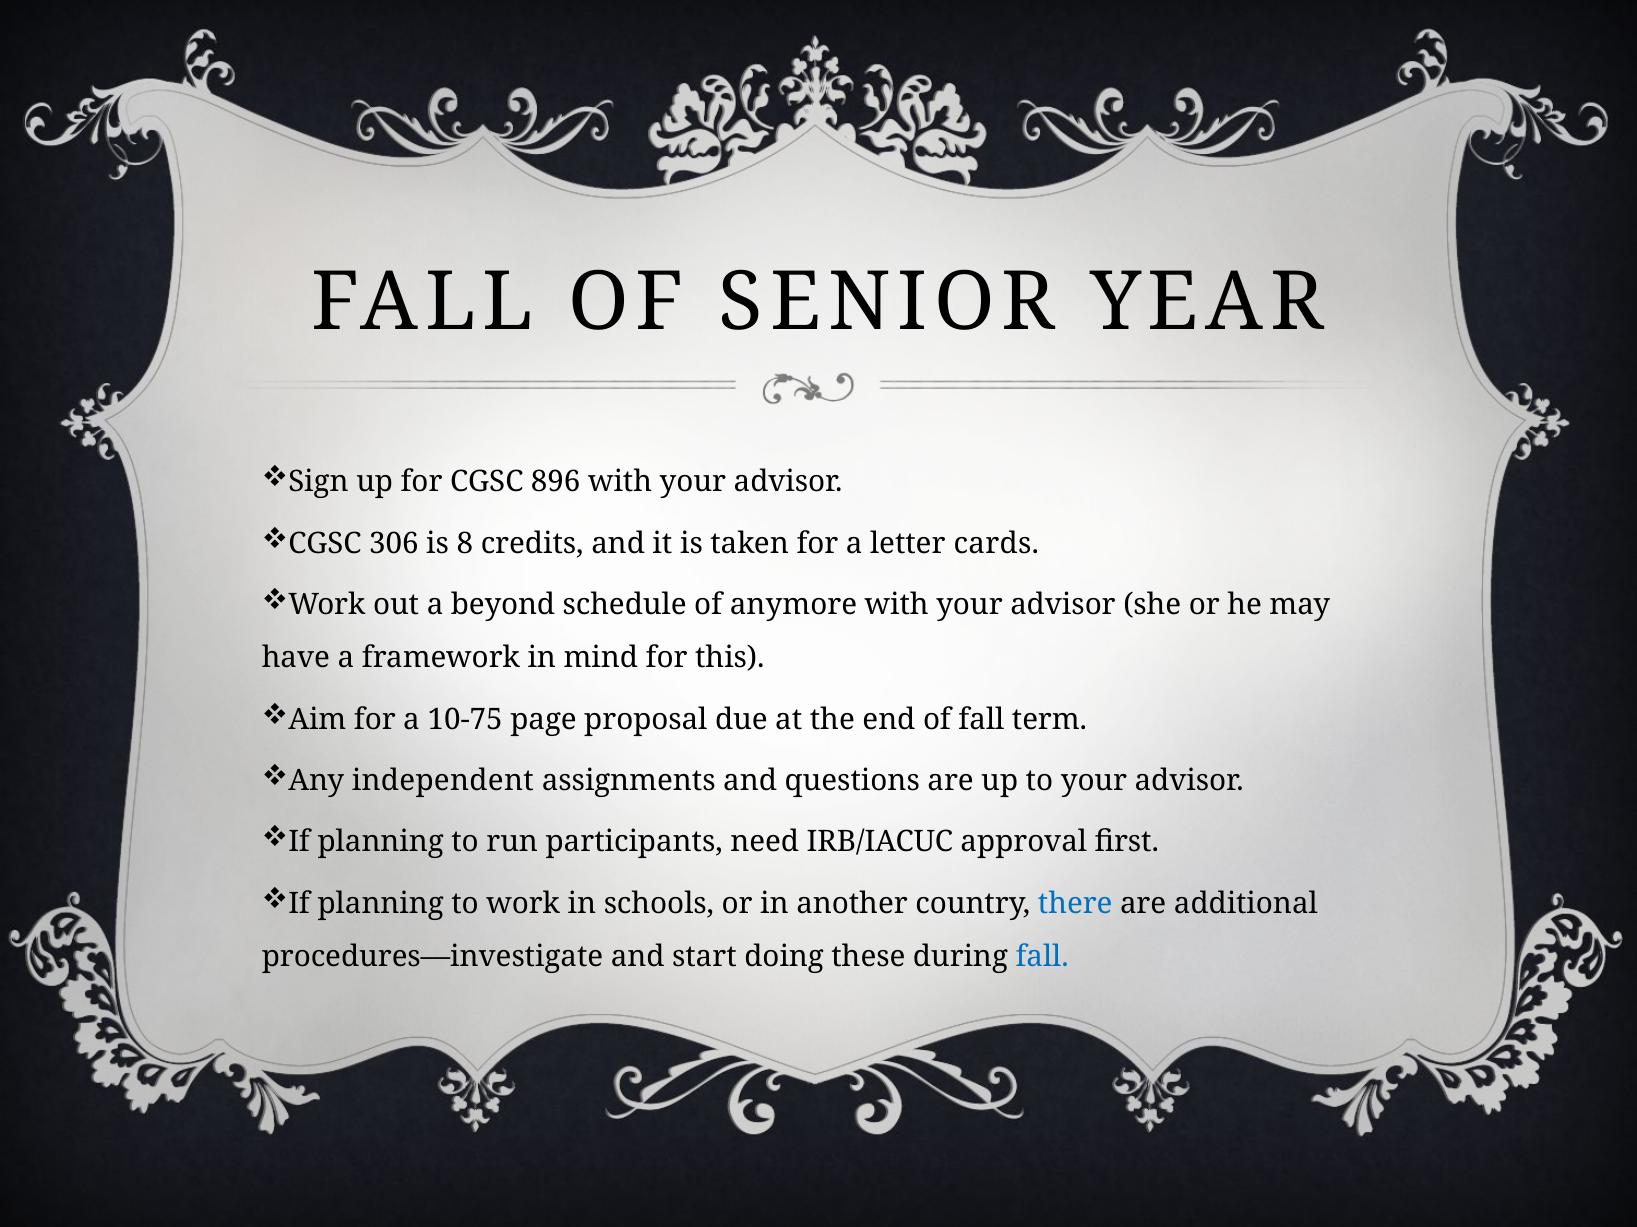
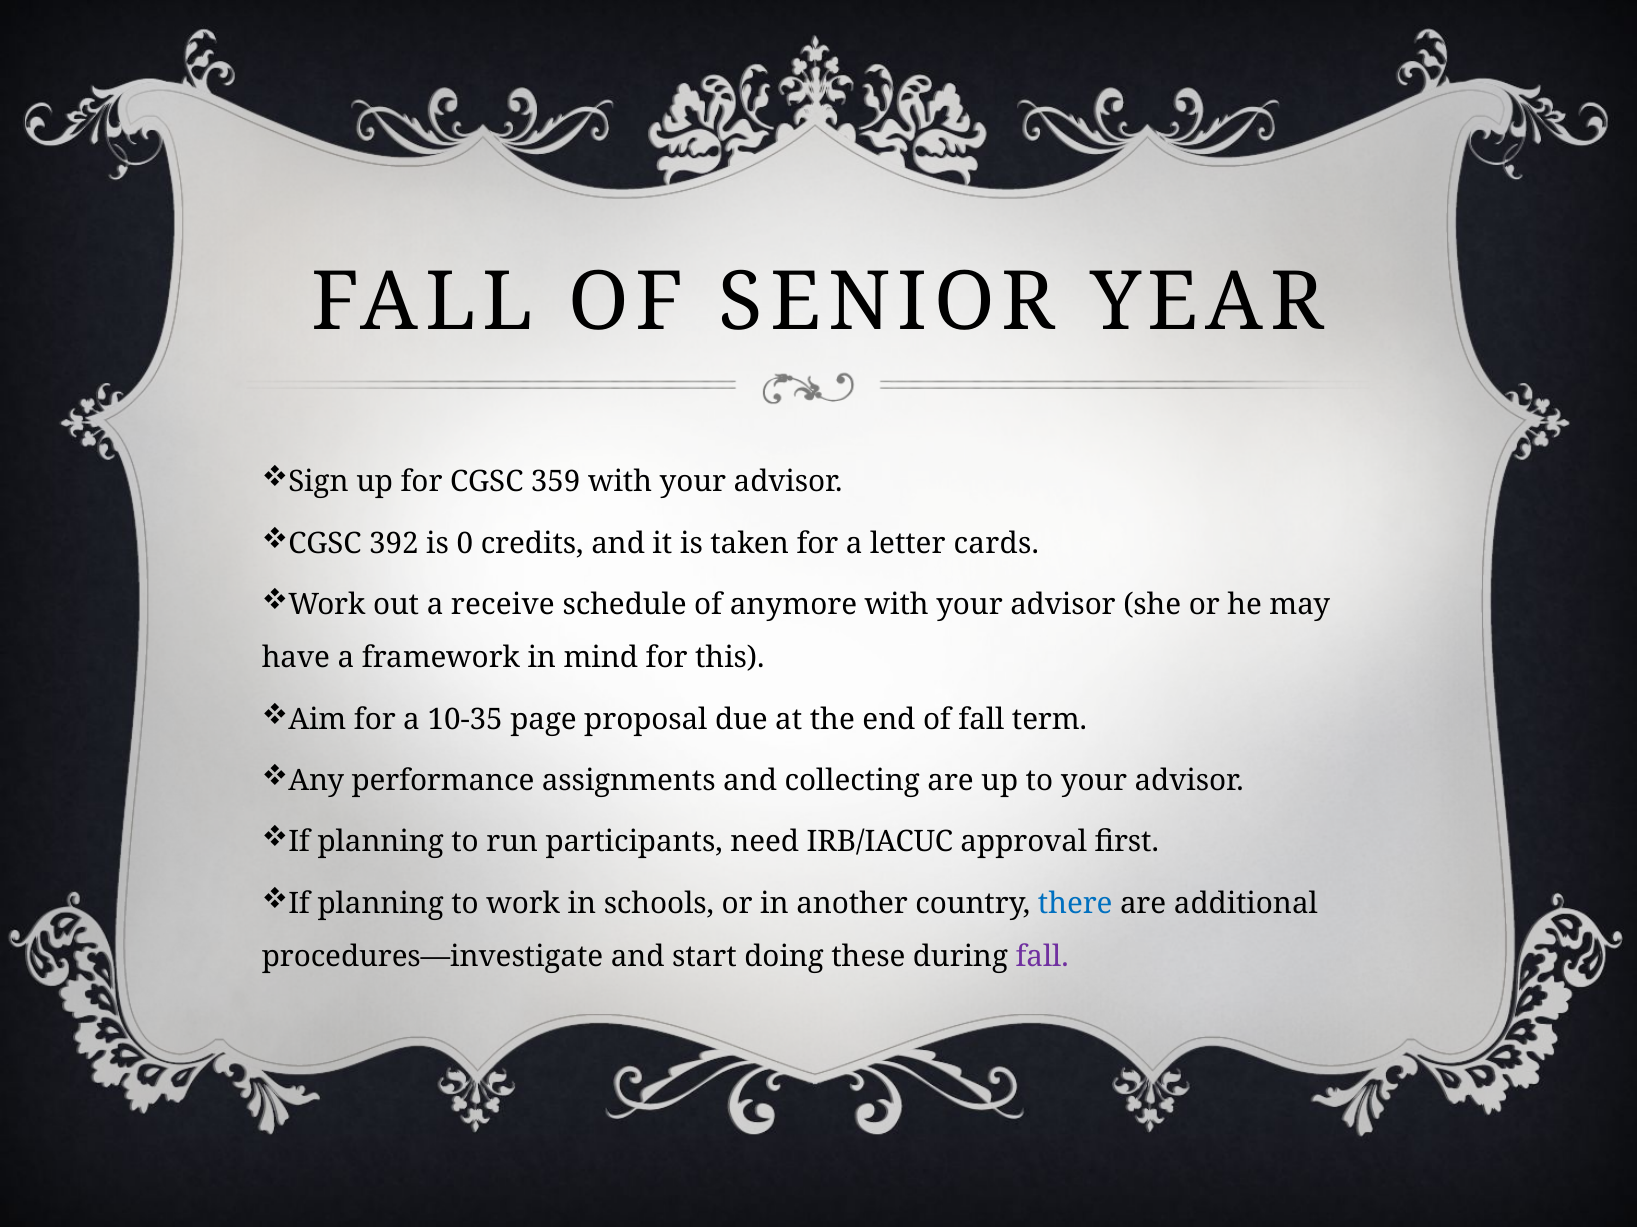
896: 896 -> 359 (556, 482)
306: 306 -> 392 (394, 544)
8: 8 -> 0 (465, 544)
beyond: beyond -> receive (503, 605)
10-75: 10-75 -> 10-35 (465, 720)
independent: independent -> performance (443, 781)
questions: questions -> collecting (852, 781)
fall colour: blue -> purple (1042, 957)
